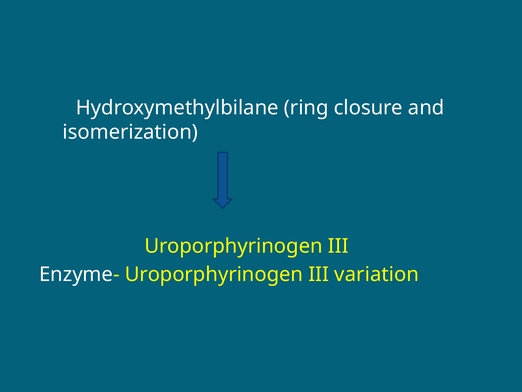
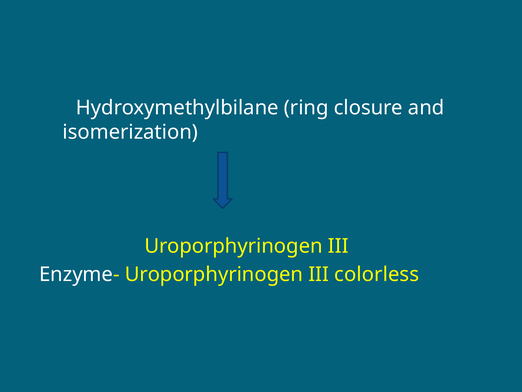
variation: variation -> colorless (377, 274)
